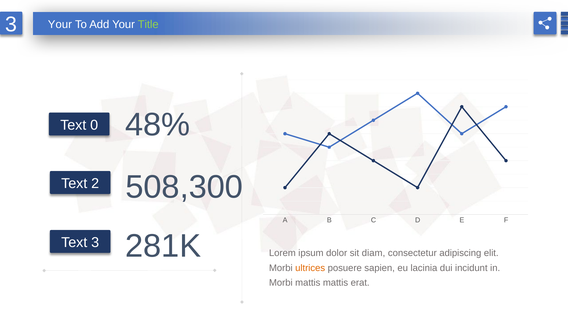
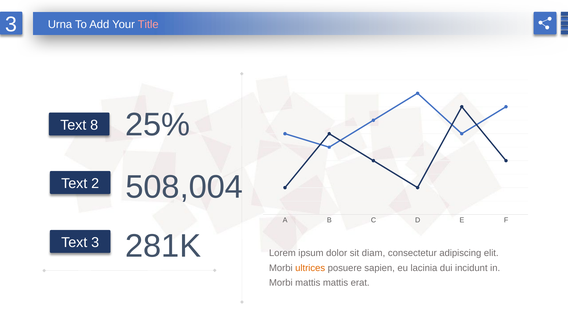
3 Your: Your -> Urna (60, 24)
Title colour: light green -> pink (148, 24)
48%: 48% -> 25% (158, 124)
0: 0 -> 8 (94, 125)
508,300: 508,300 -> 508,004 (184, 187)
